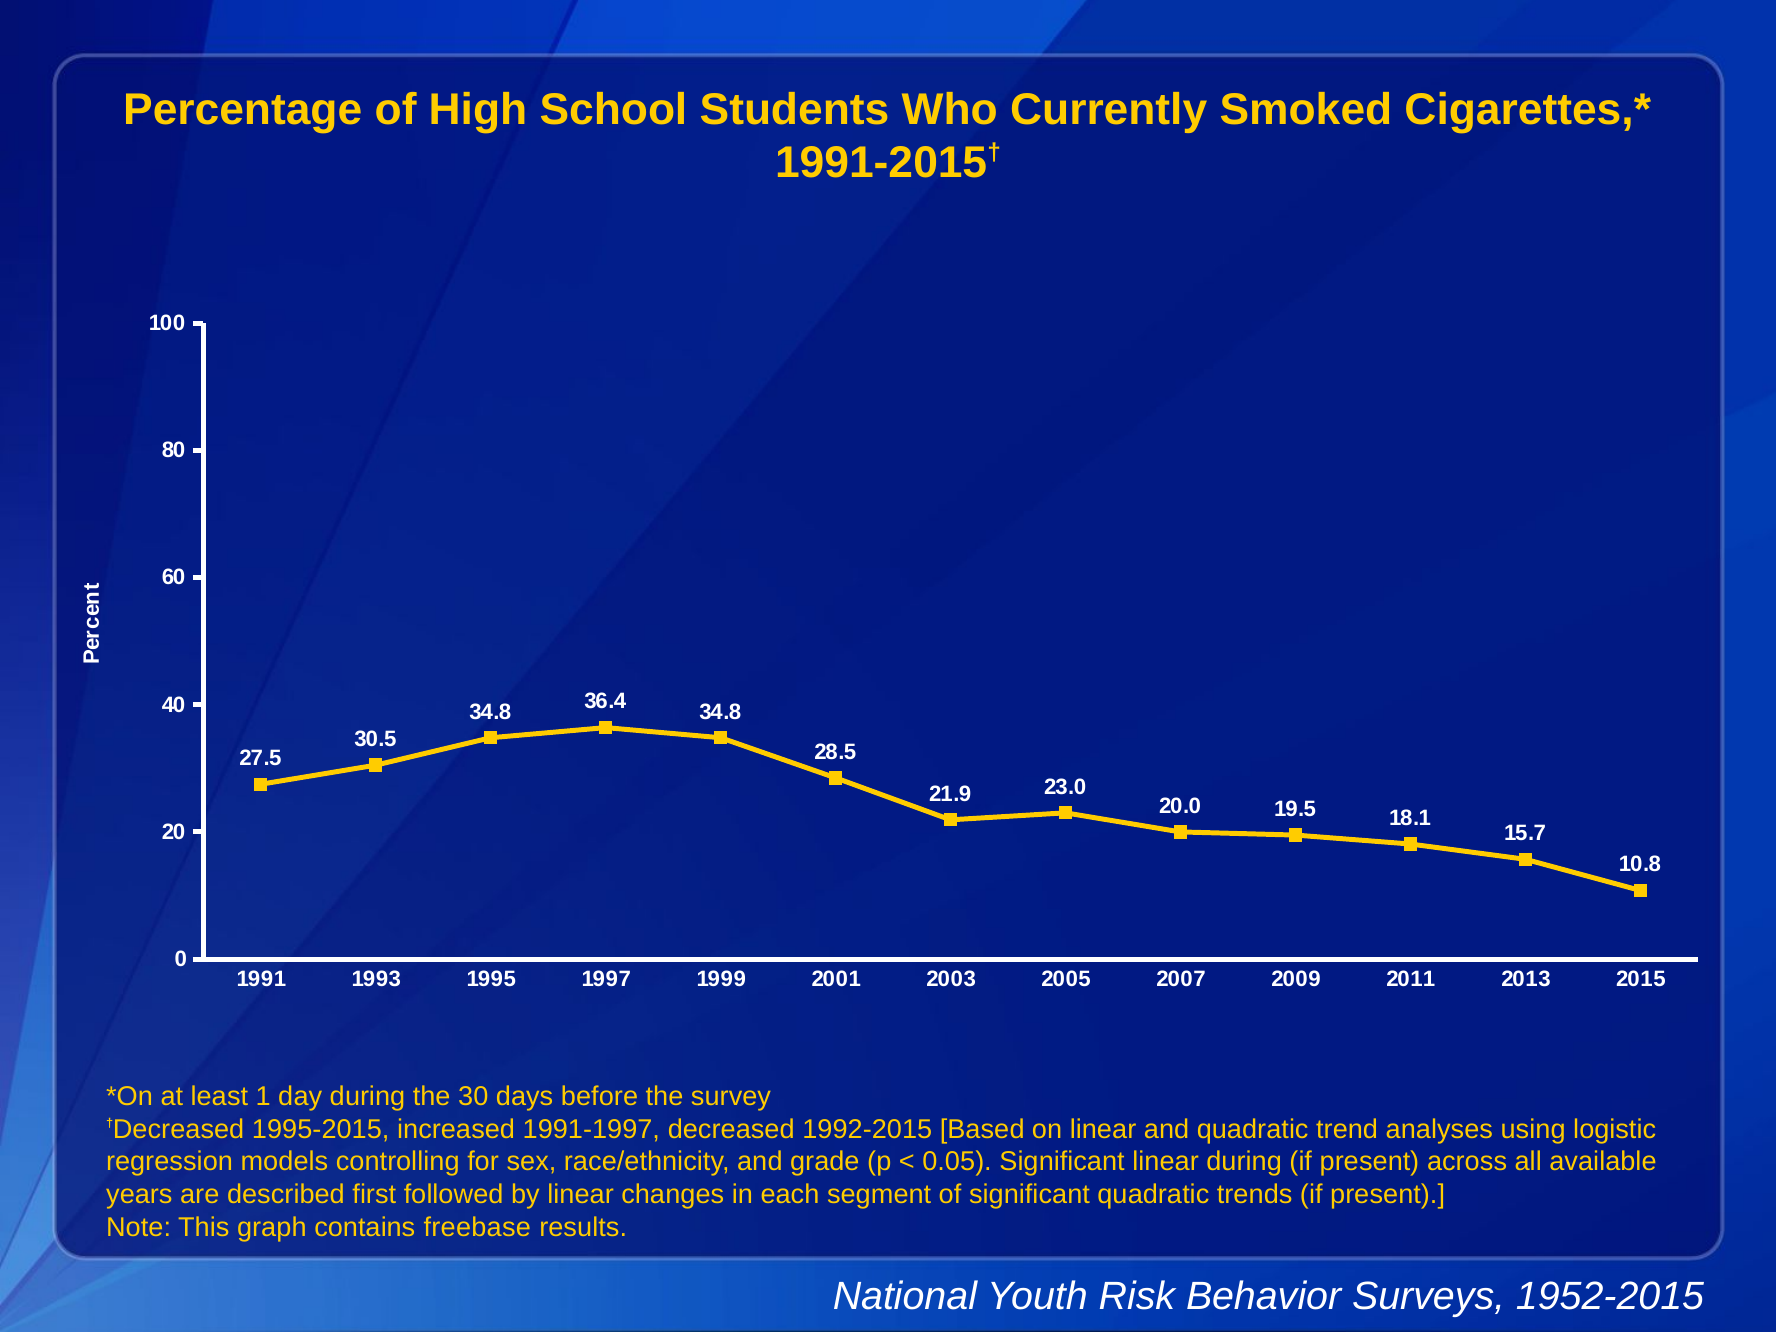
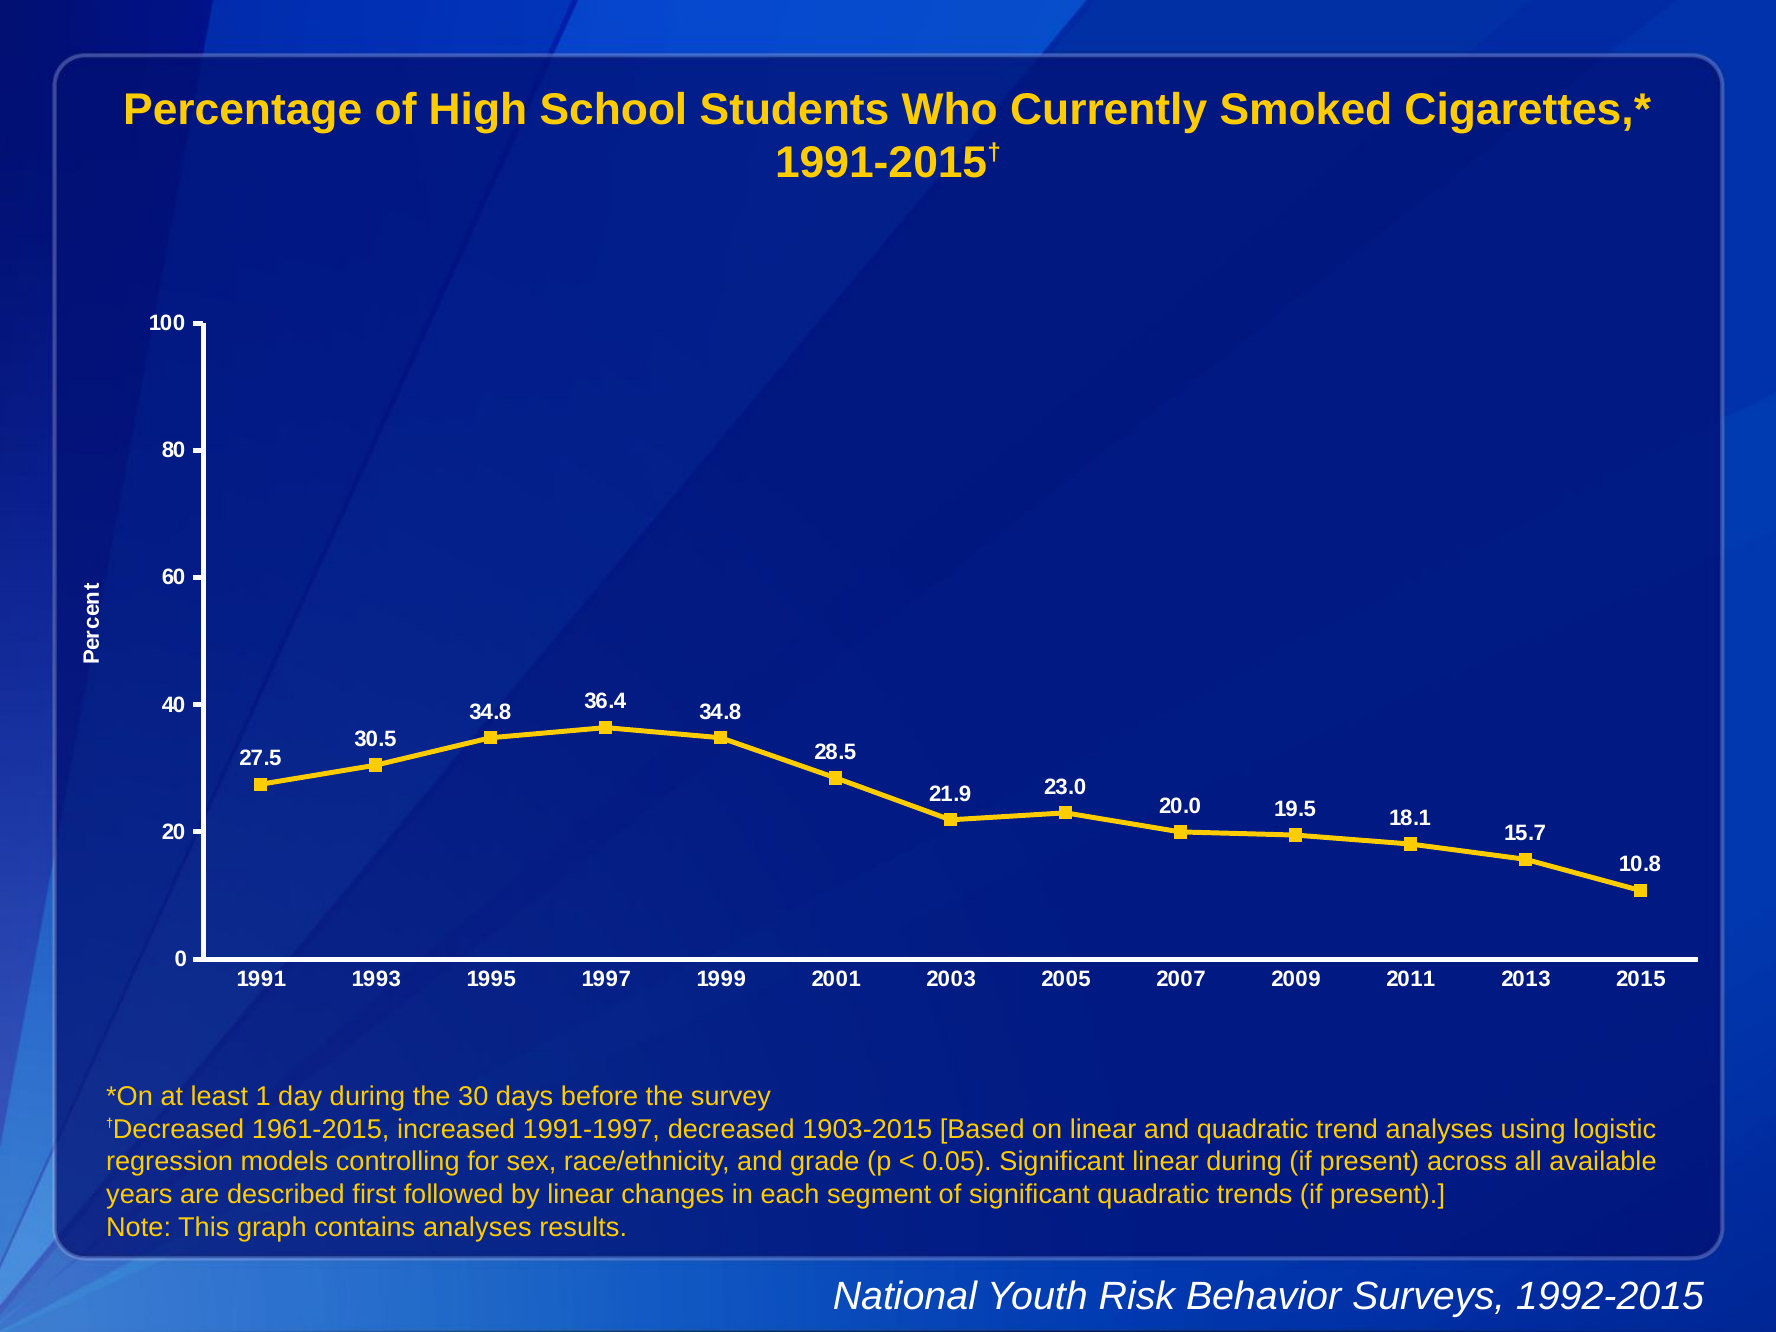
1995-2015: 1995-2015 -> 1961-2015 (321, 1129)
1992-2015: 1992-2015 -> 1903-2015 (867, 1129)
contains freebase: freebase -> analyses (477, 1227)
1952-2015: 1952-2015 -> 1992-2015 (1610, 1296)
